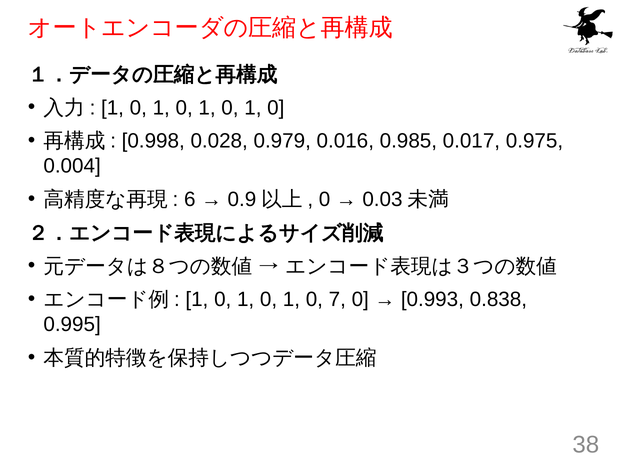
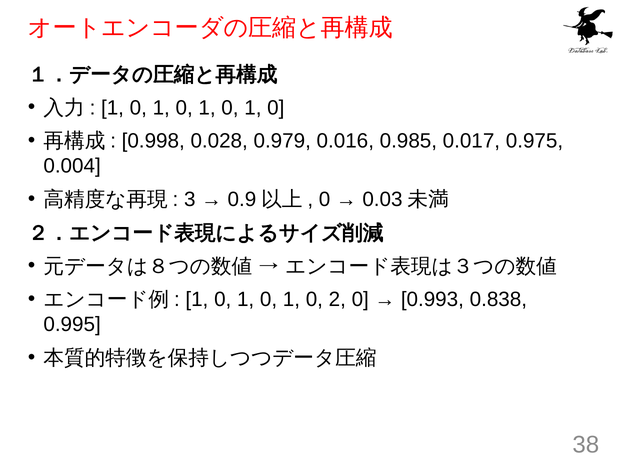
6: 6 -> 3 (190, 199)
7: 7 -> 2 (337, 299)
